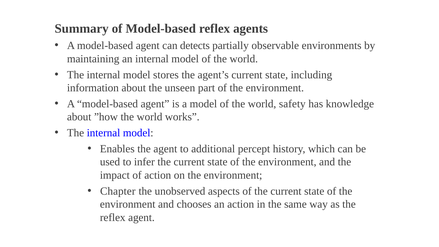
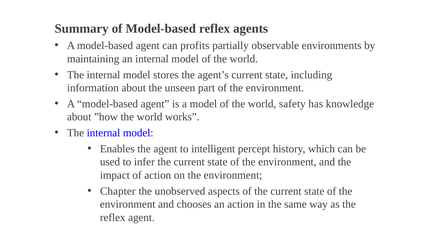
detects: detects -> profits (195, 46)
additional: additional -> intelligent (213, 149)
